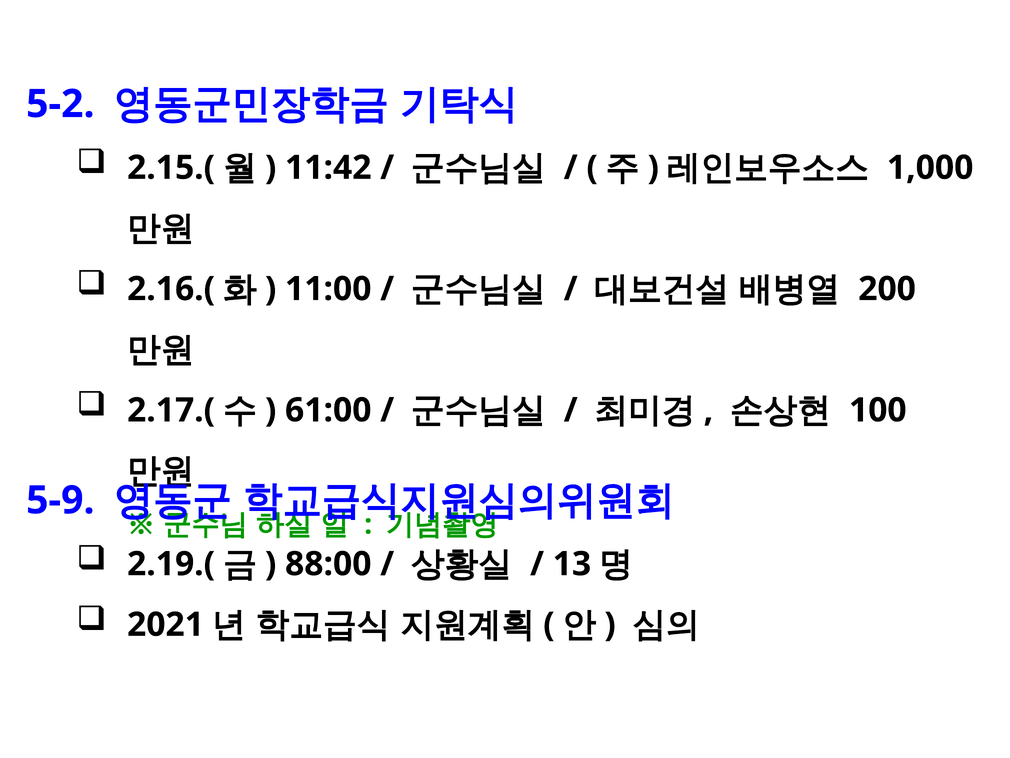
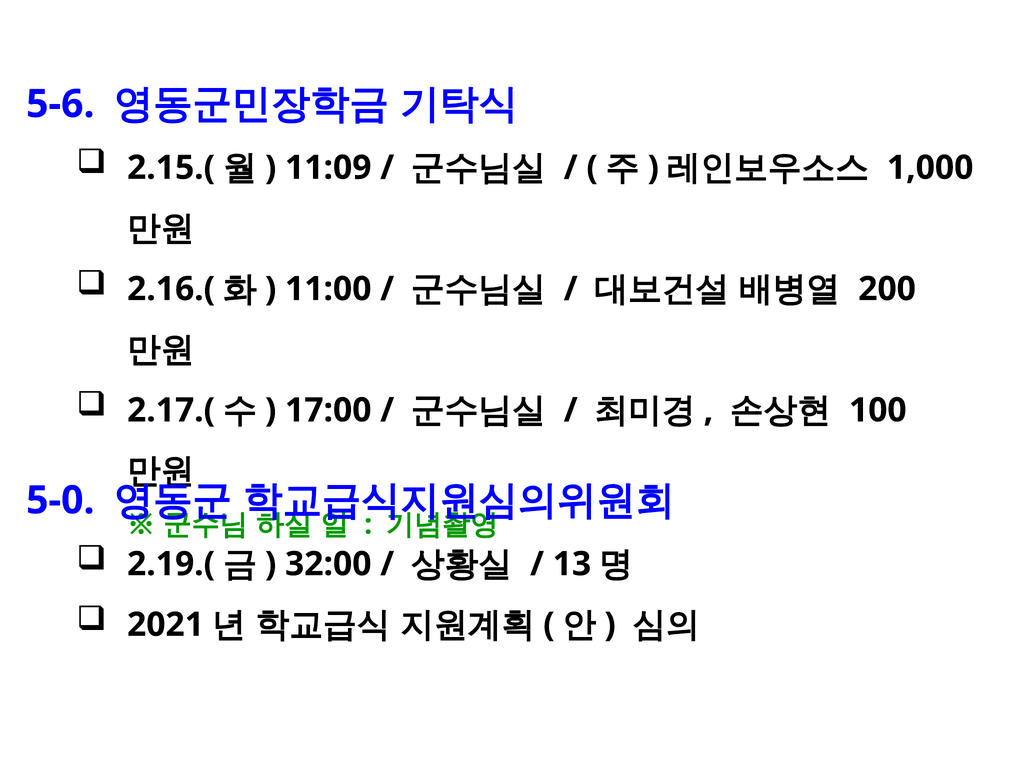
5-2: 5-2 -> 5-6 (60, 104)
11:42: 11:42 -> 11:09 (328, 168)
61:00: 61:00 -> 17:00 (328, 410)
5-9: 5-9 -> 5-0 (60, 500)
88:00: 88:00 -> 32:00 (328, 564)
